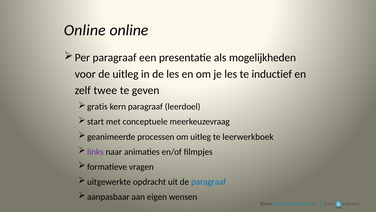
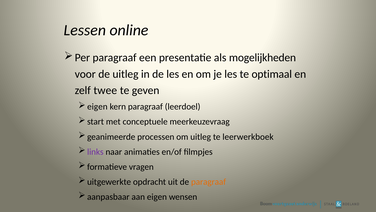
Online: Online -> Lessen (85, 30)
inductief: inductief -> optimaal (272, 74)
gratis: gratis -> eigen (97, 106)
paragraaf colour: blue -> orange (209, 181)
